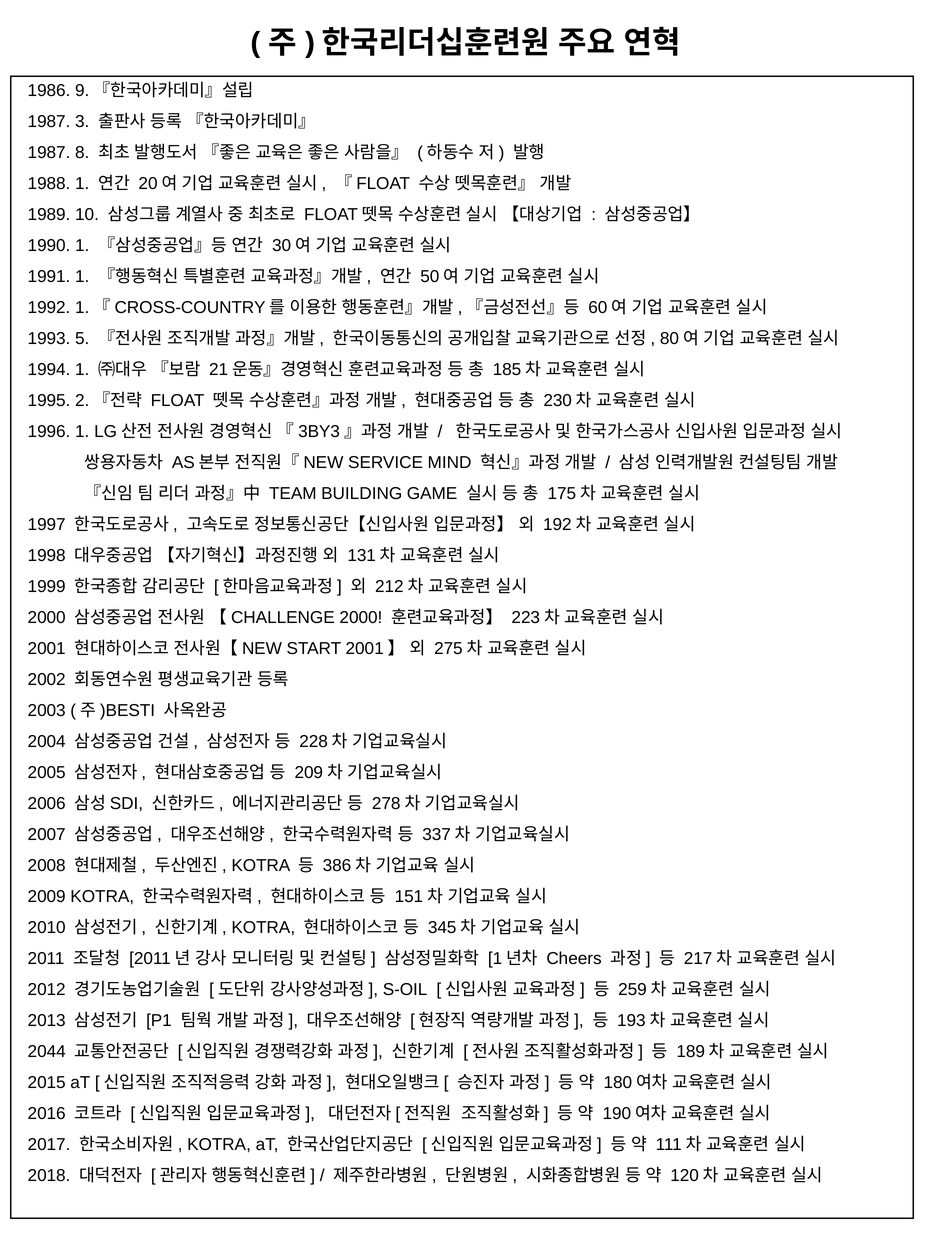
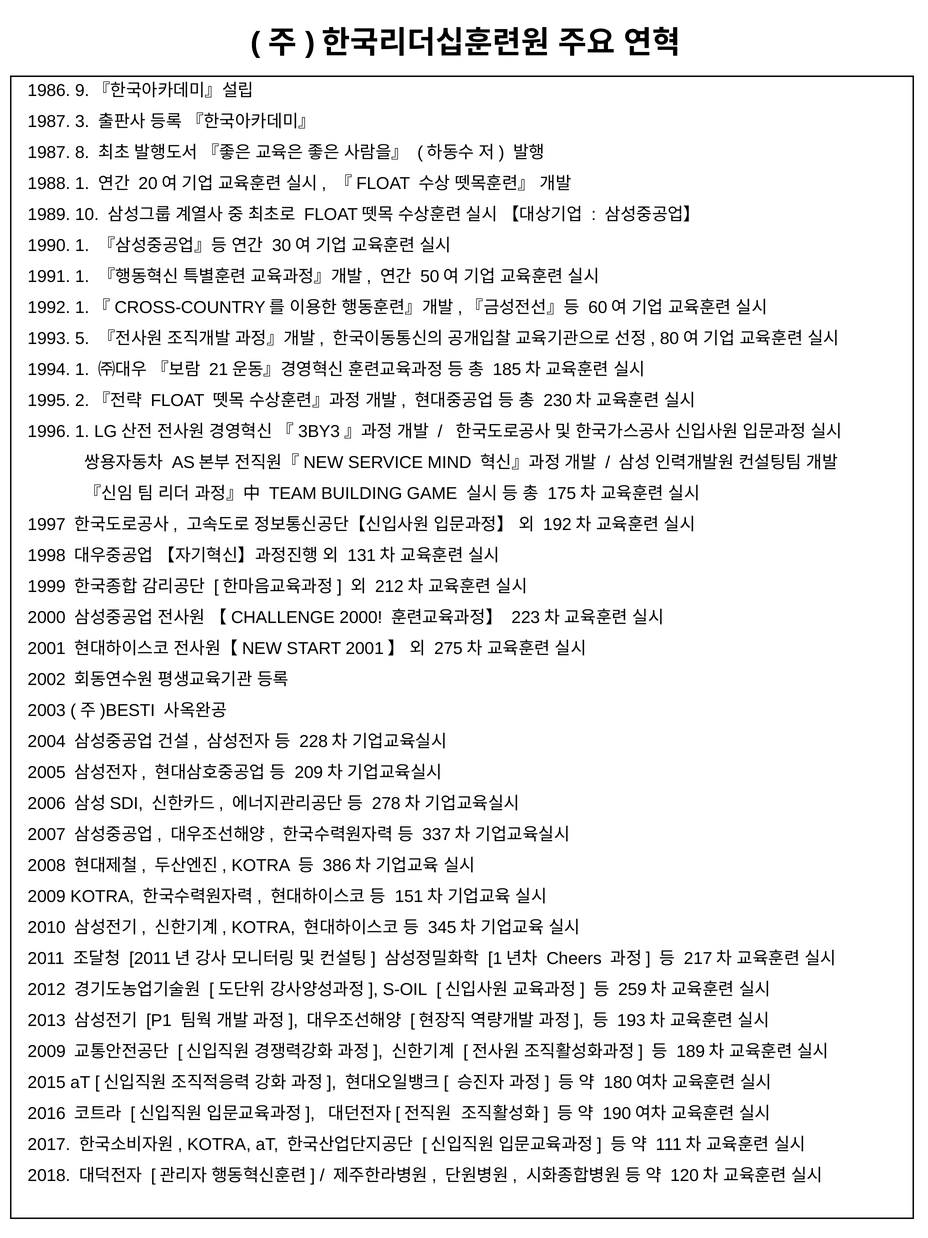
2044: 2044 -> 2009 (47, 1051)
